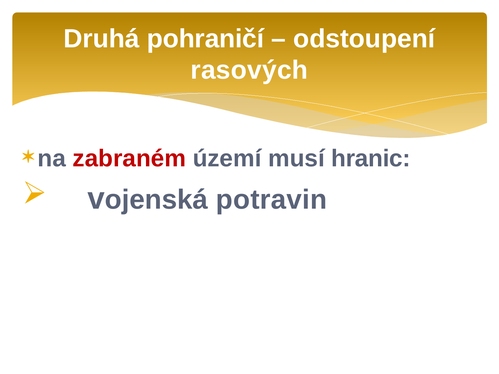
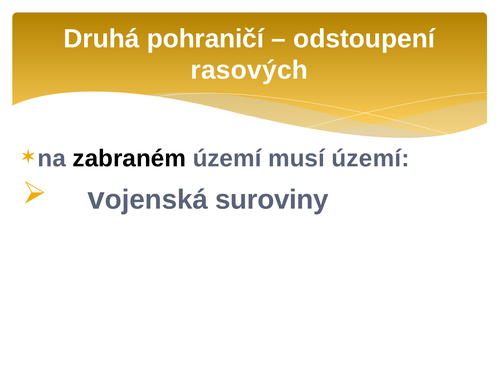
zabraném colour: red -> black (129, 159)
musí hranic: hranic -> území (371, 159)
potravin: potravin -> suroviny (272, 200)
